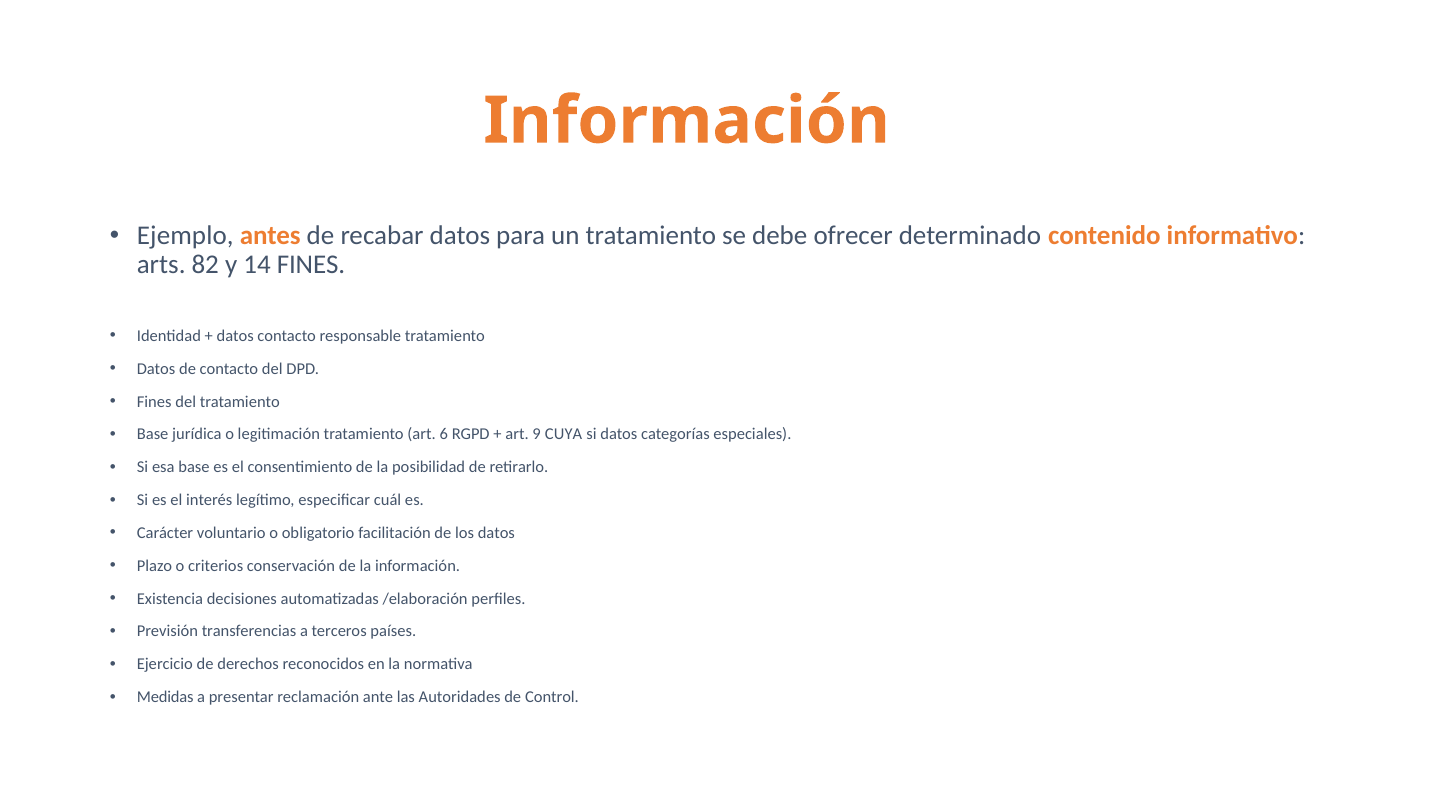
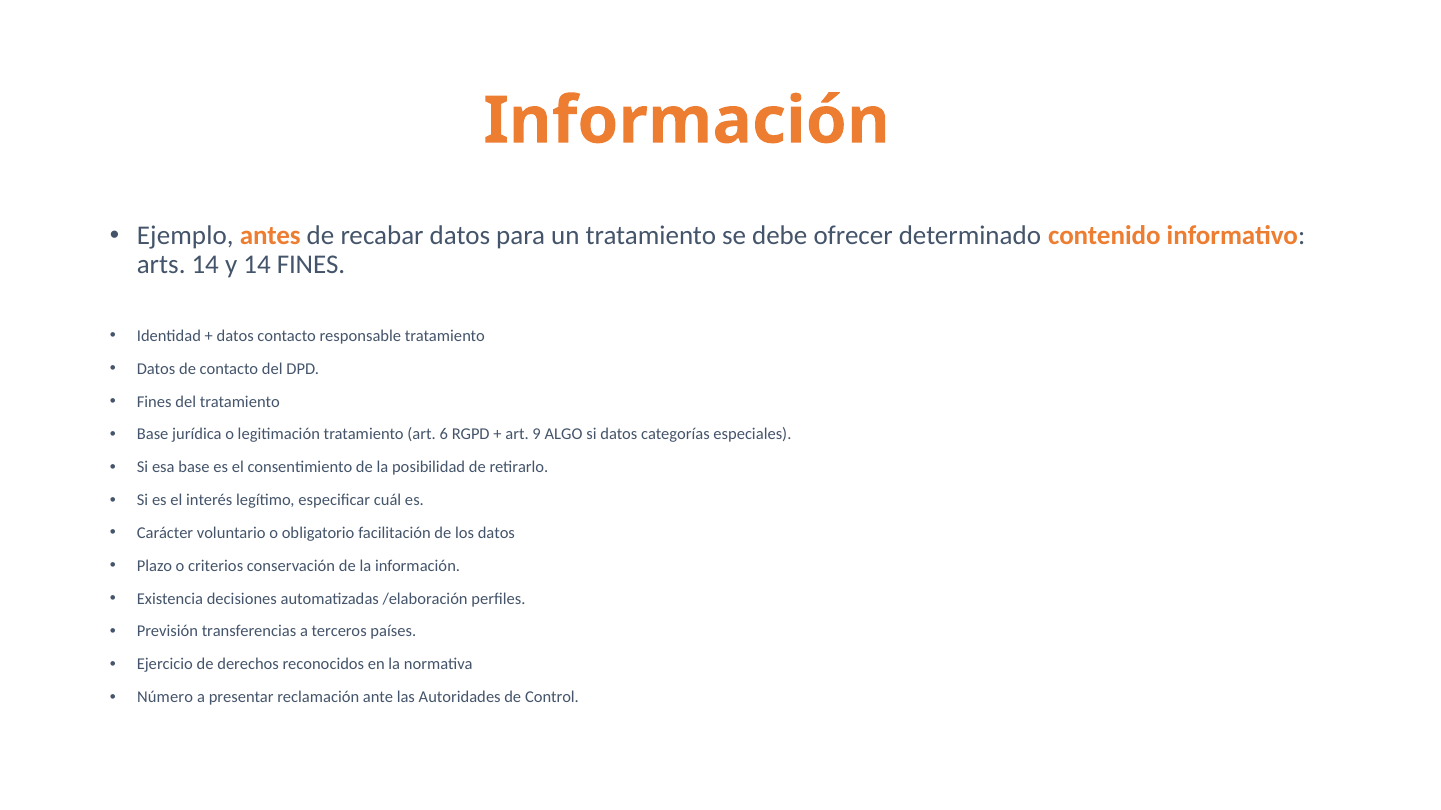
arts 82: 82 -> 14 (205, 265)
CUYA: CUYA -> ALGO (564, 435)
Medidas: Medidas -> Número (165, 698)
